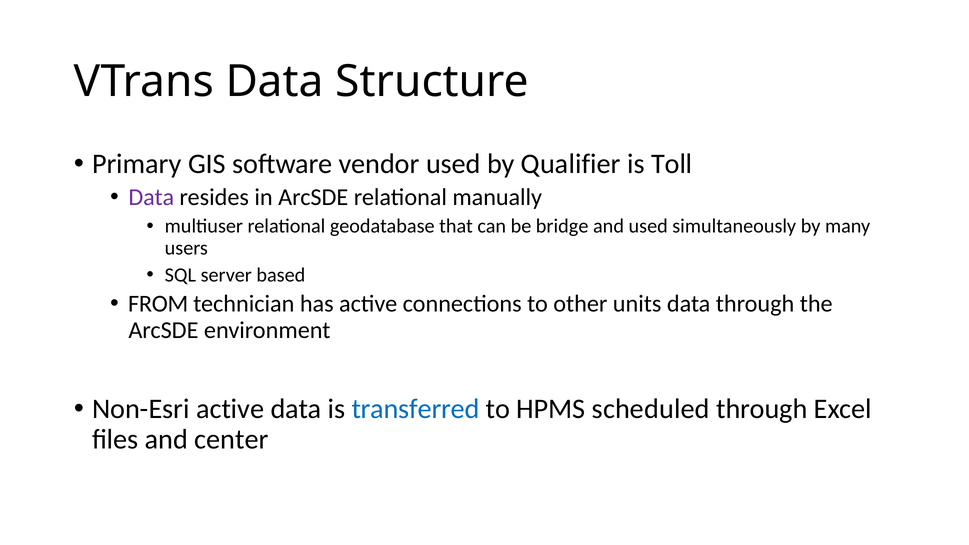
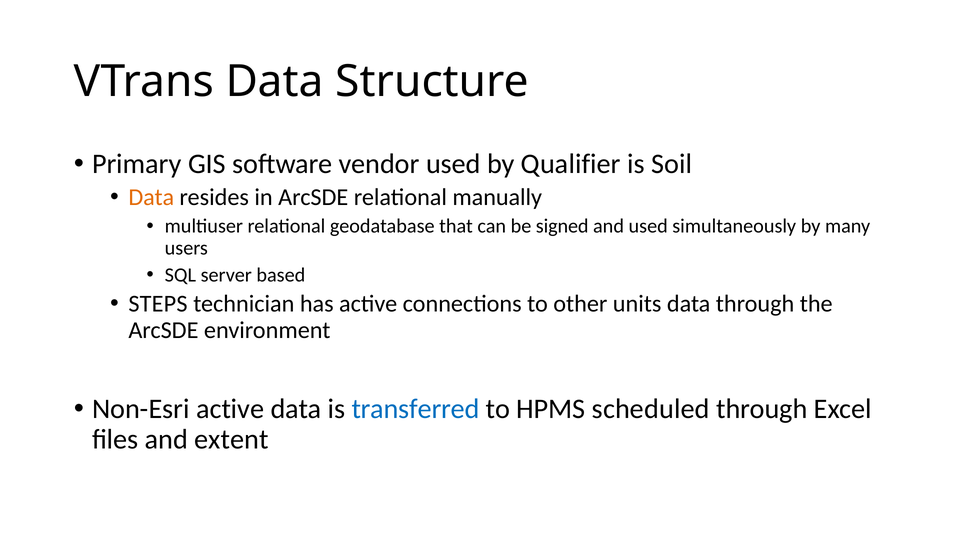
Toll: Toll -> Soil (672, 164)
Data colour: purple -> orange (151, 197)
bridge: bridge -> signed (562, 226)
FROM: FROM -> STEPS (158, 304)
center: center -> extent (231, 440)
